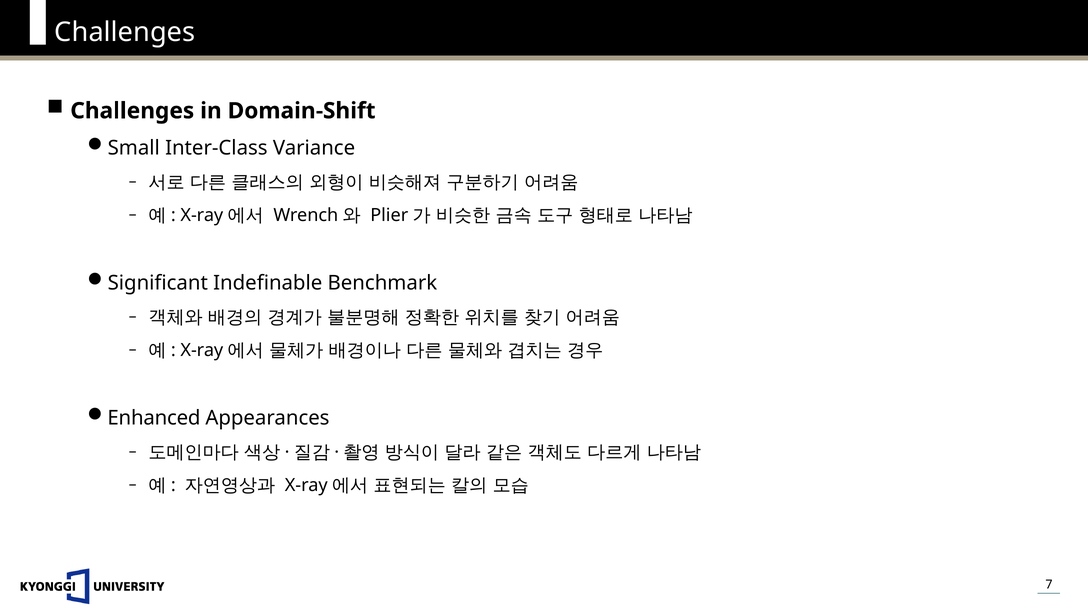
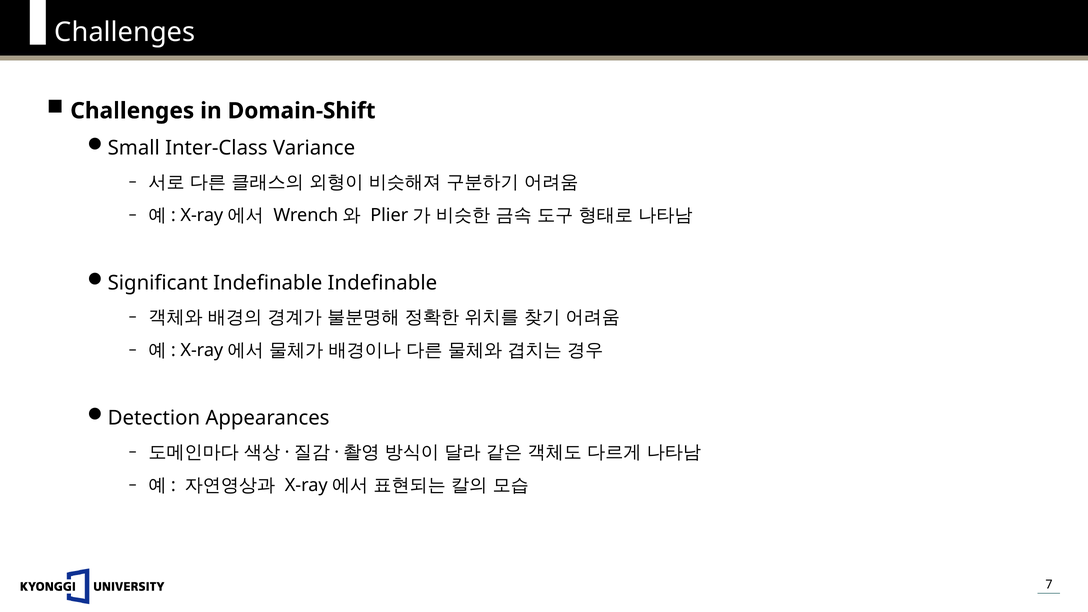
Indefinable Benchmark: Benchmark -> Indefinable (382, 283)
Enhanced: Enhanced -> Detection (154, 418)
